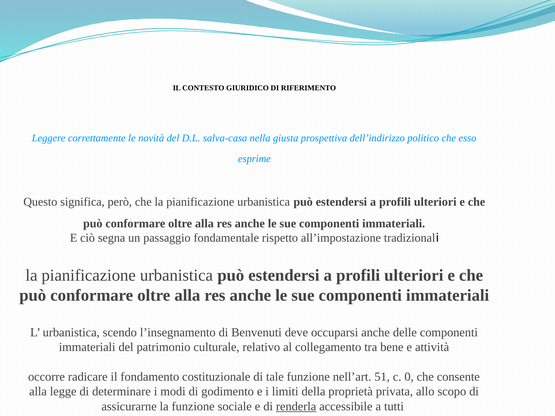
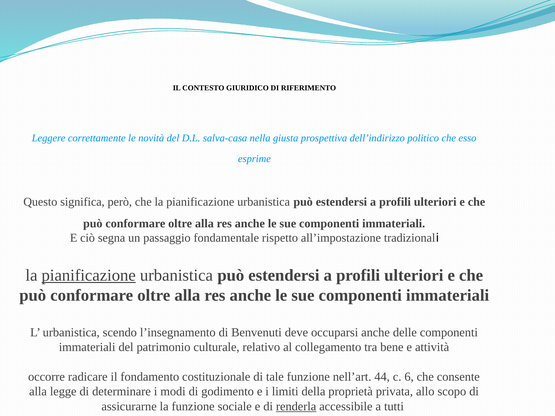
pianificazione underline: none -> present (89, 276)
51: 51 -> 44 (382, 377)
0: 0 -> 6 (409, 377)
